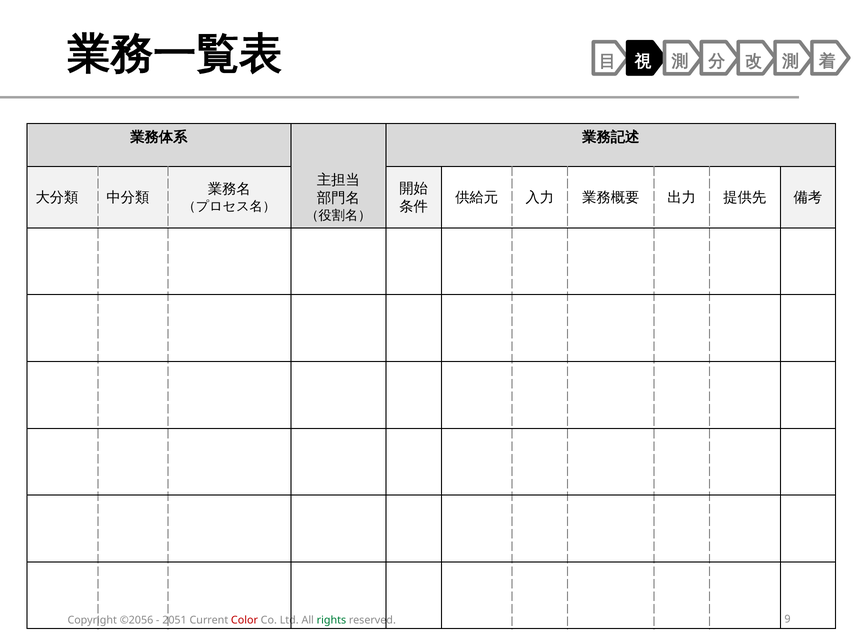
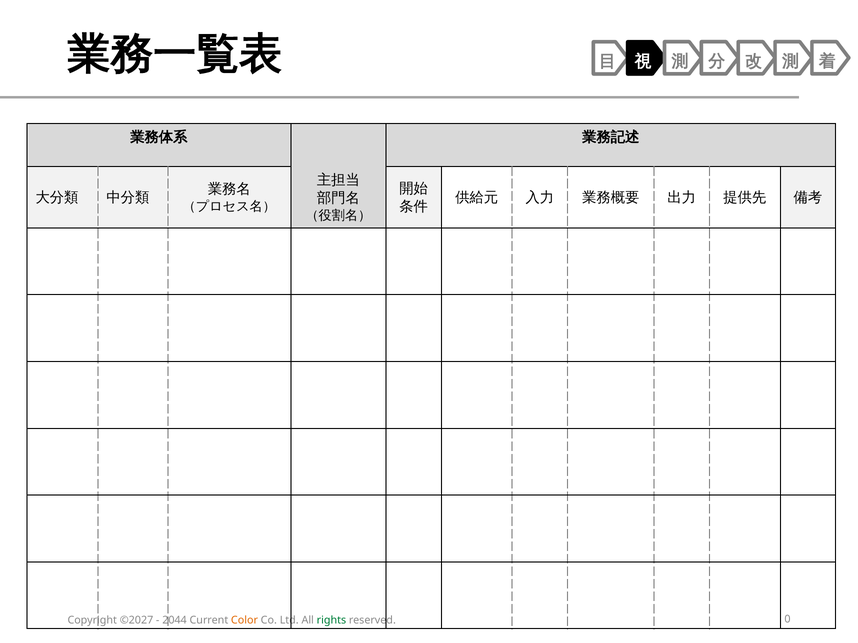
©2056: ©2056 -> ©2027 (137, 621)
2051: 2051 -> 2044 (175, 621)
Color colour: red -> orange (244, 621)
9: 9 -> 0 (787, 620)
